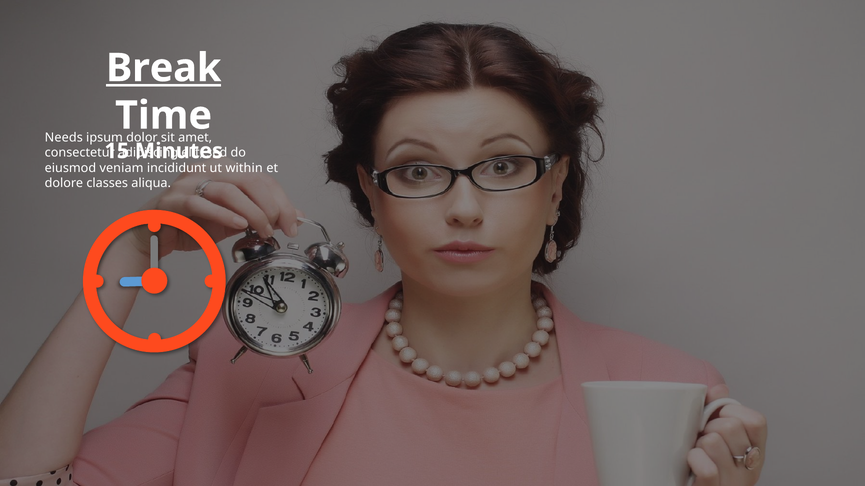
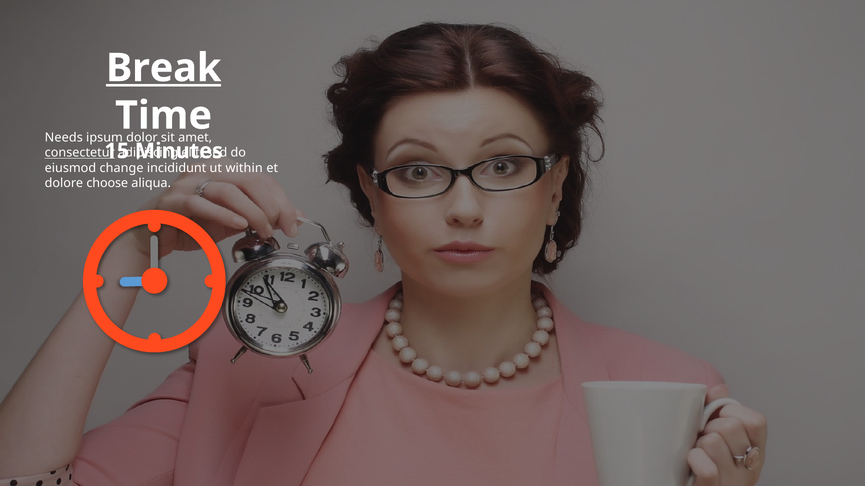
consectetur underline: none -> present (80, 153)
veniam: veniam -> change (122, 168)
classes: classes -> choose (107, 183)
